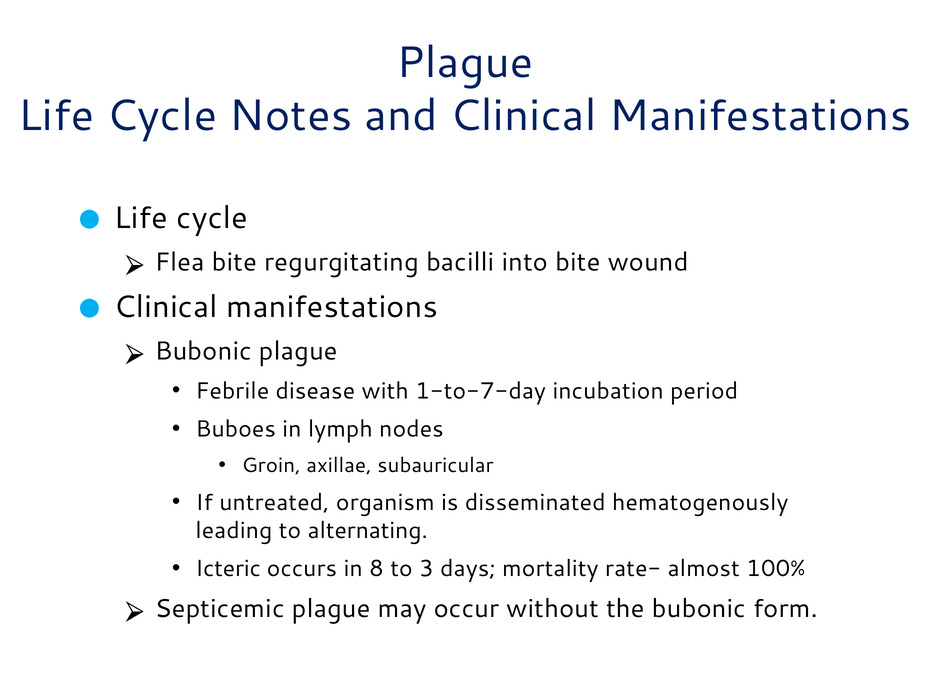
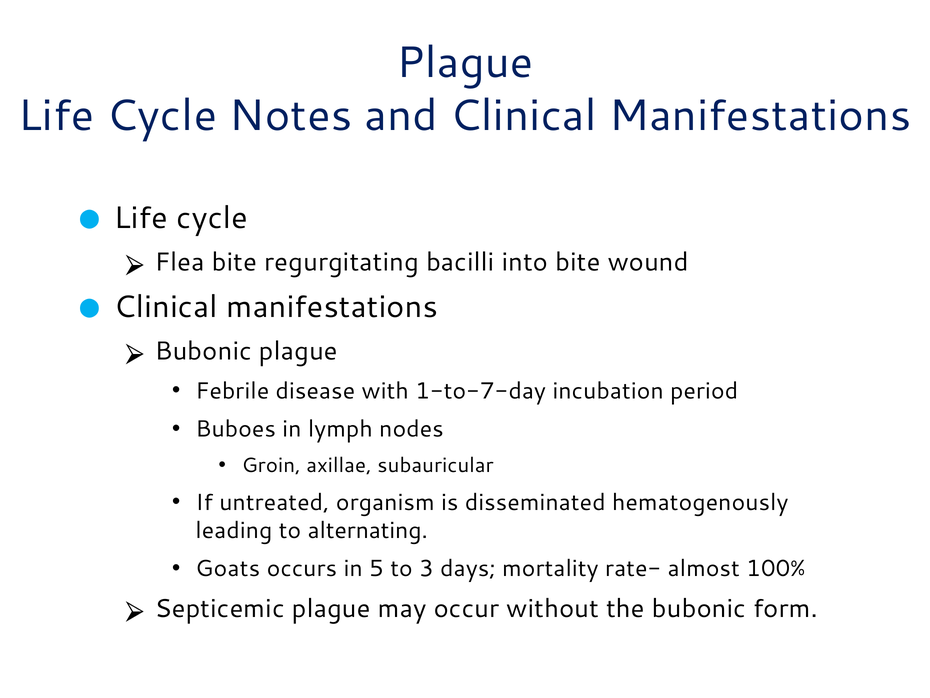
Icteric: Icteric -> Goats (228, 568)
8: 8 -> 5 (376, 568)
